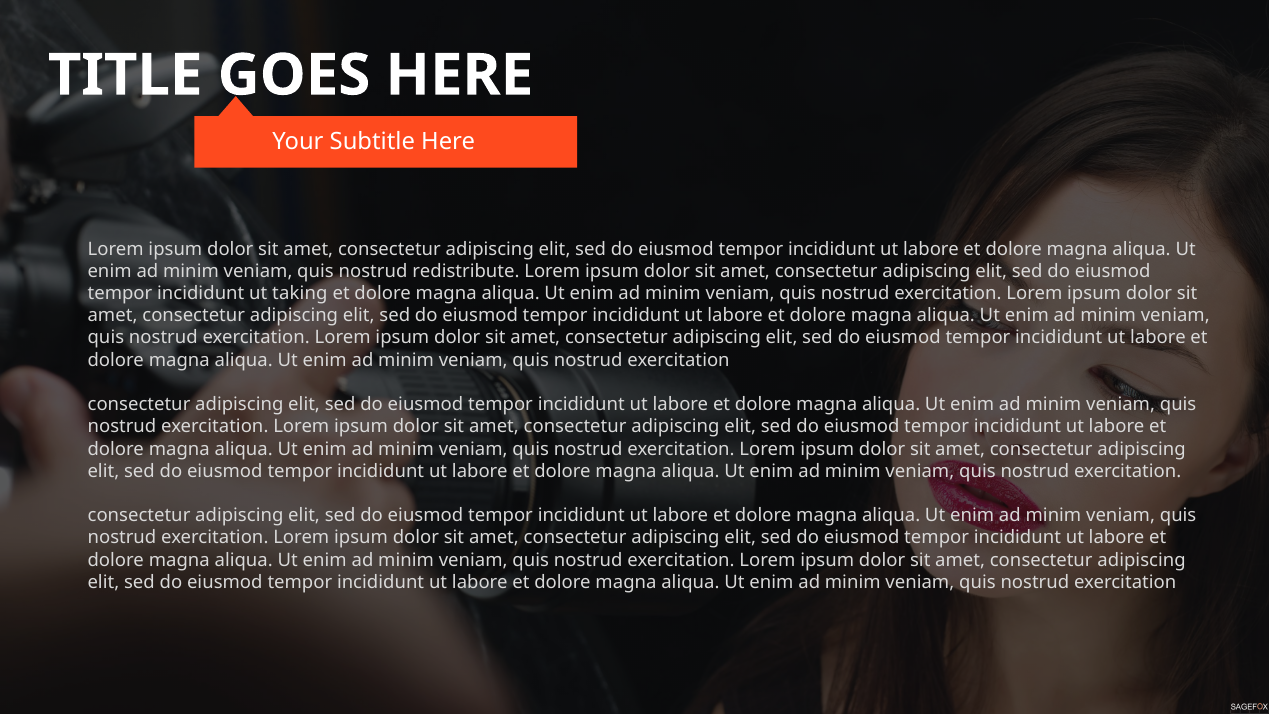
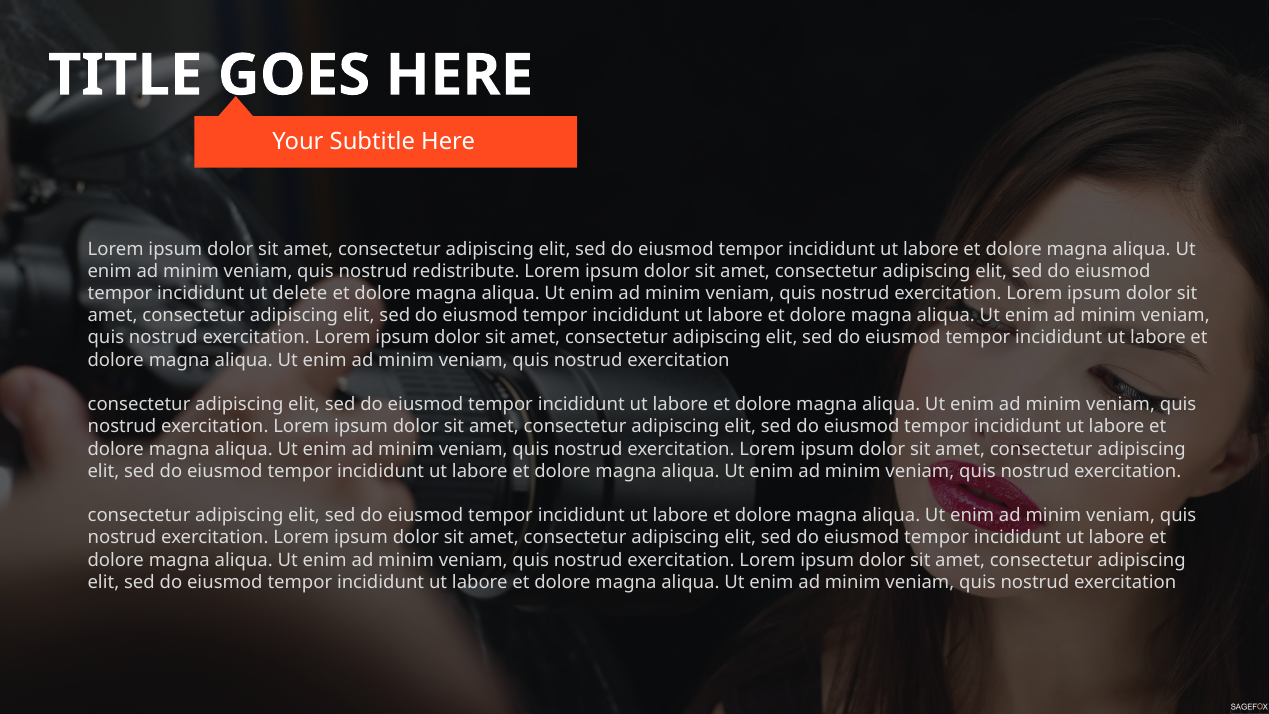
taking: taking -> delete (300, 293)
